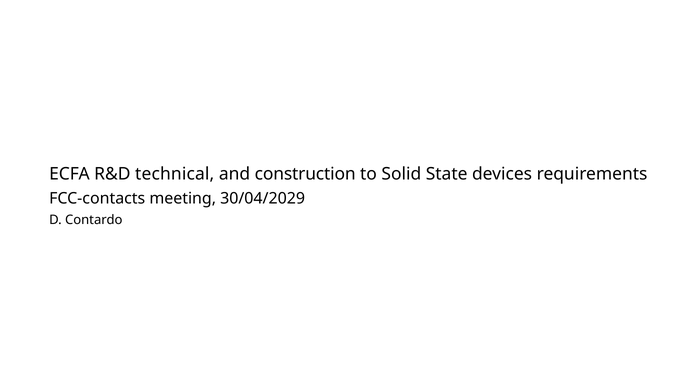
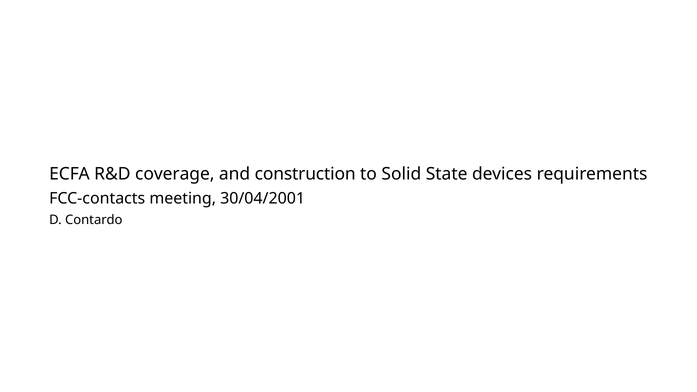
technical: technical -> coverage (175, 174)
30/04/2029: 30/04/2029 -> 30/04/2001 (263, 198)
